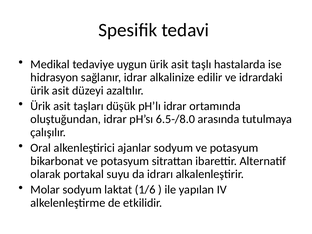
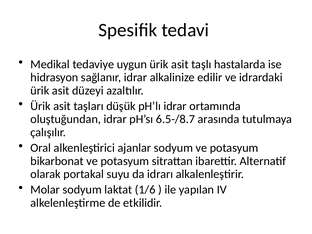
6.5-/8.0: 6.5-/8.0 -> 6.5-/8.7 (175, 119)
